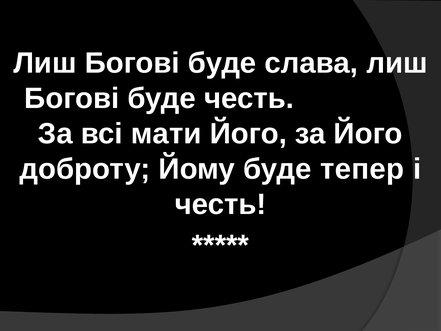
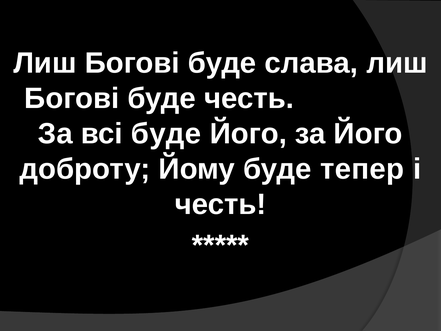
всі мати: мати -> буде (166, 134)
